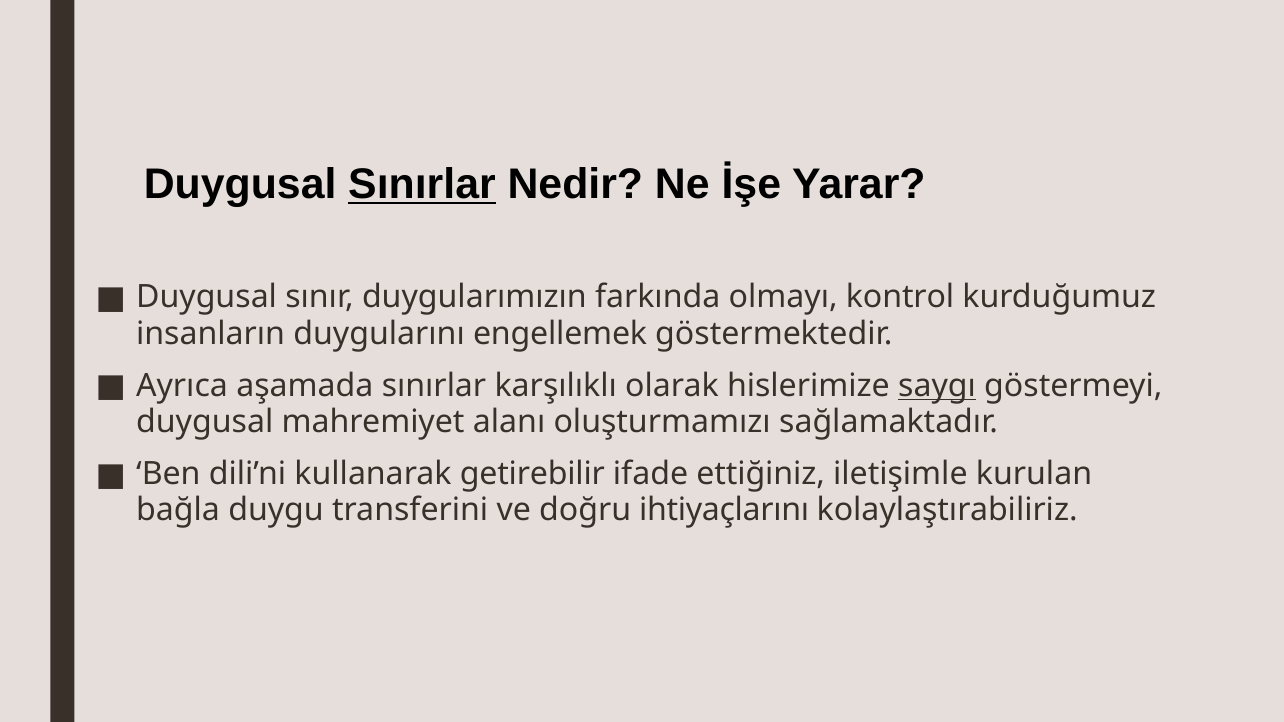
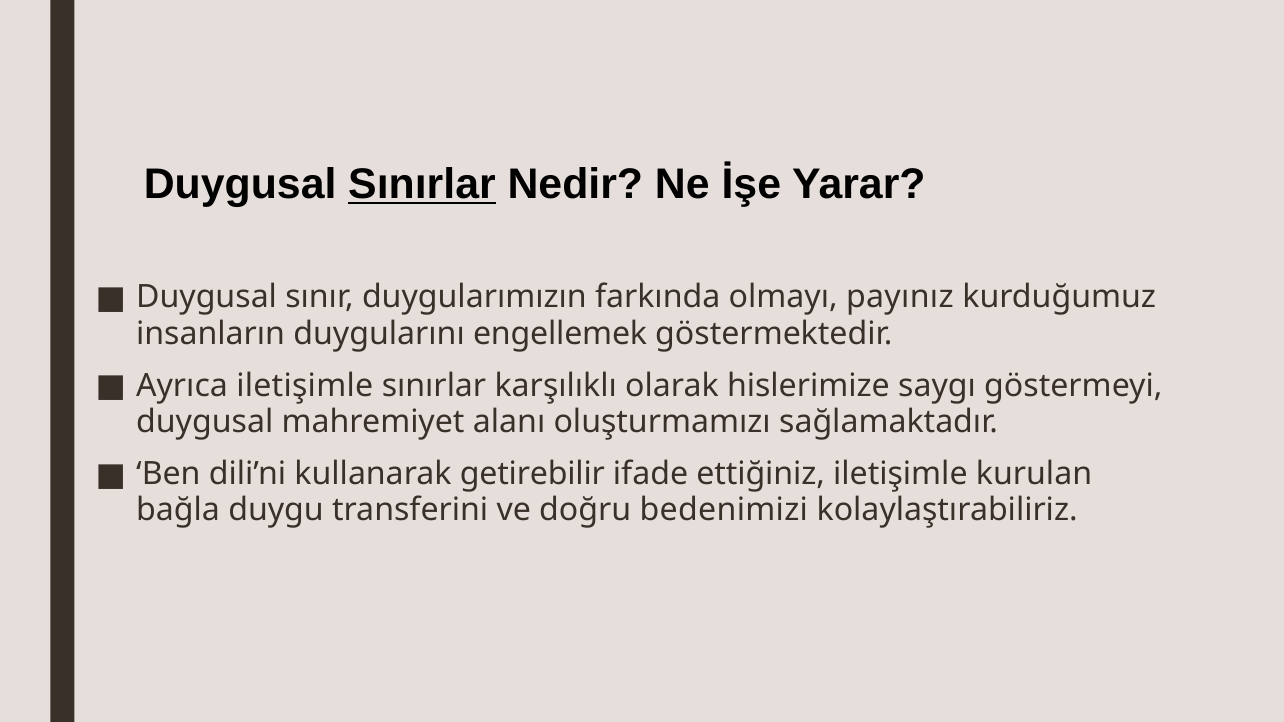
kontrol: kontrol -> payınız (900, 297)
Ayrıca aşamada: aşamada -> iletişimle (305, 386)
saygı underline: present -> none (937, 386)
ihtiyaçlarını: ihtiyaçlarını -> bedenimizi (724, 511)
